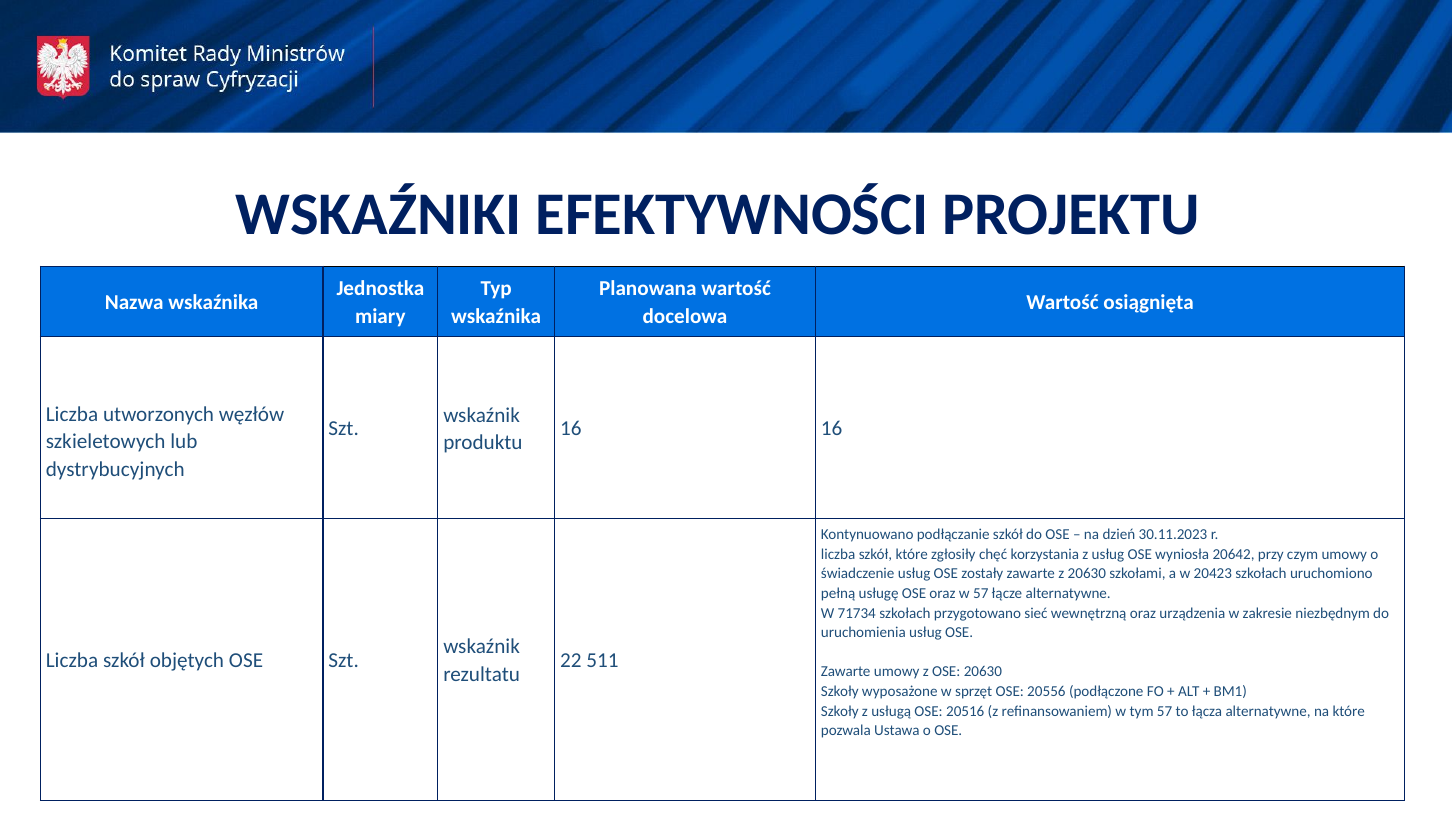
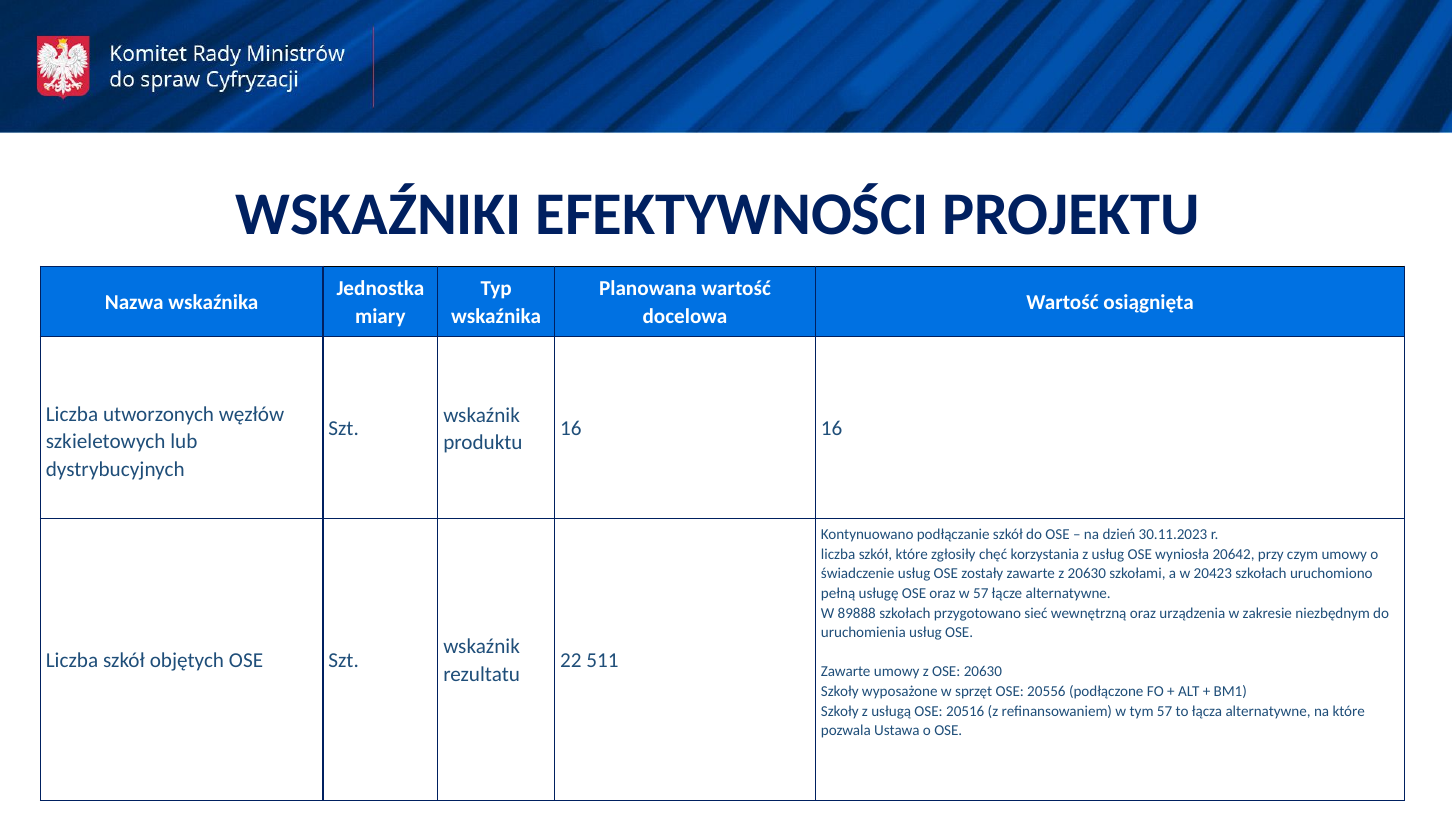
71734: 71734 -> 89888 (857, 613)
